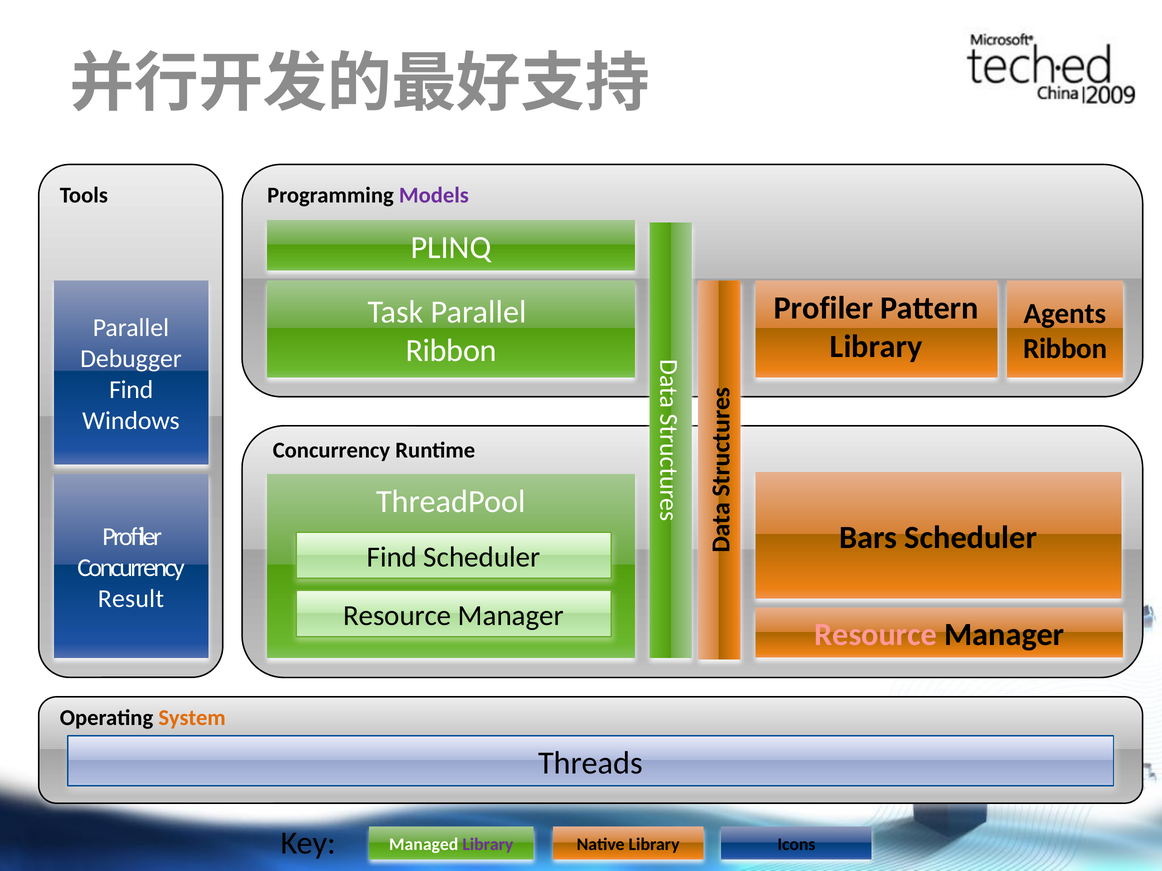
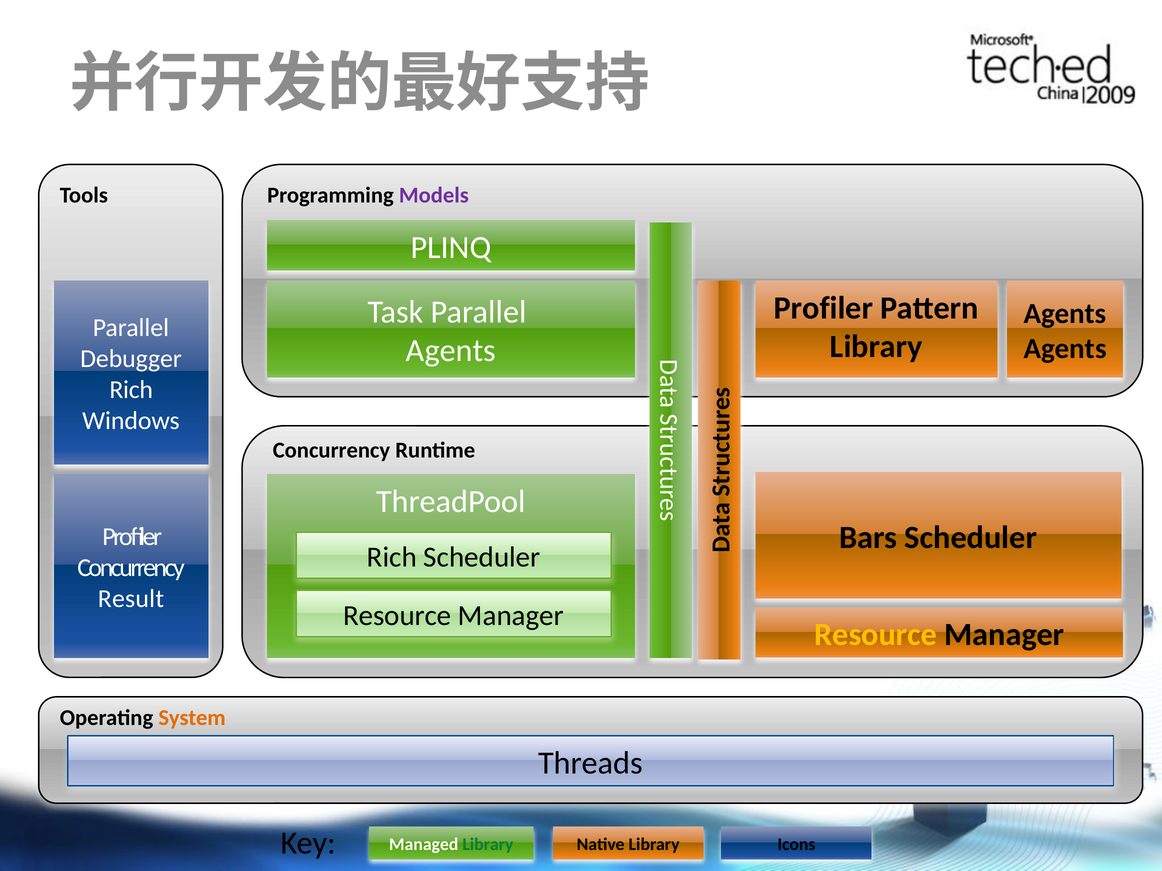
Ribbon: Ribbon -> Agents (1065, 349)
Ribbon: Ribbon -> Agents (451, 351)
Find: Find -> Rich (131, 390)
Find: Find -> Rich (392, 558)
Resource colour: pink -> yellow (876, 635)
Library colour: purple -> green (488, 845)
